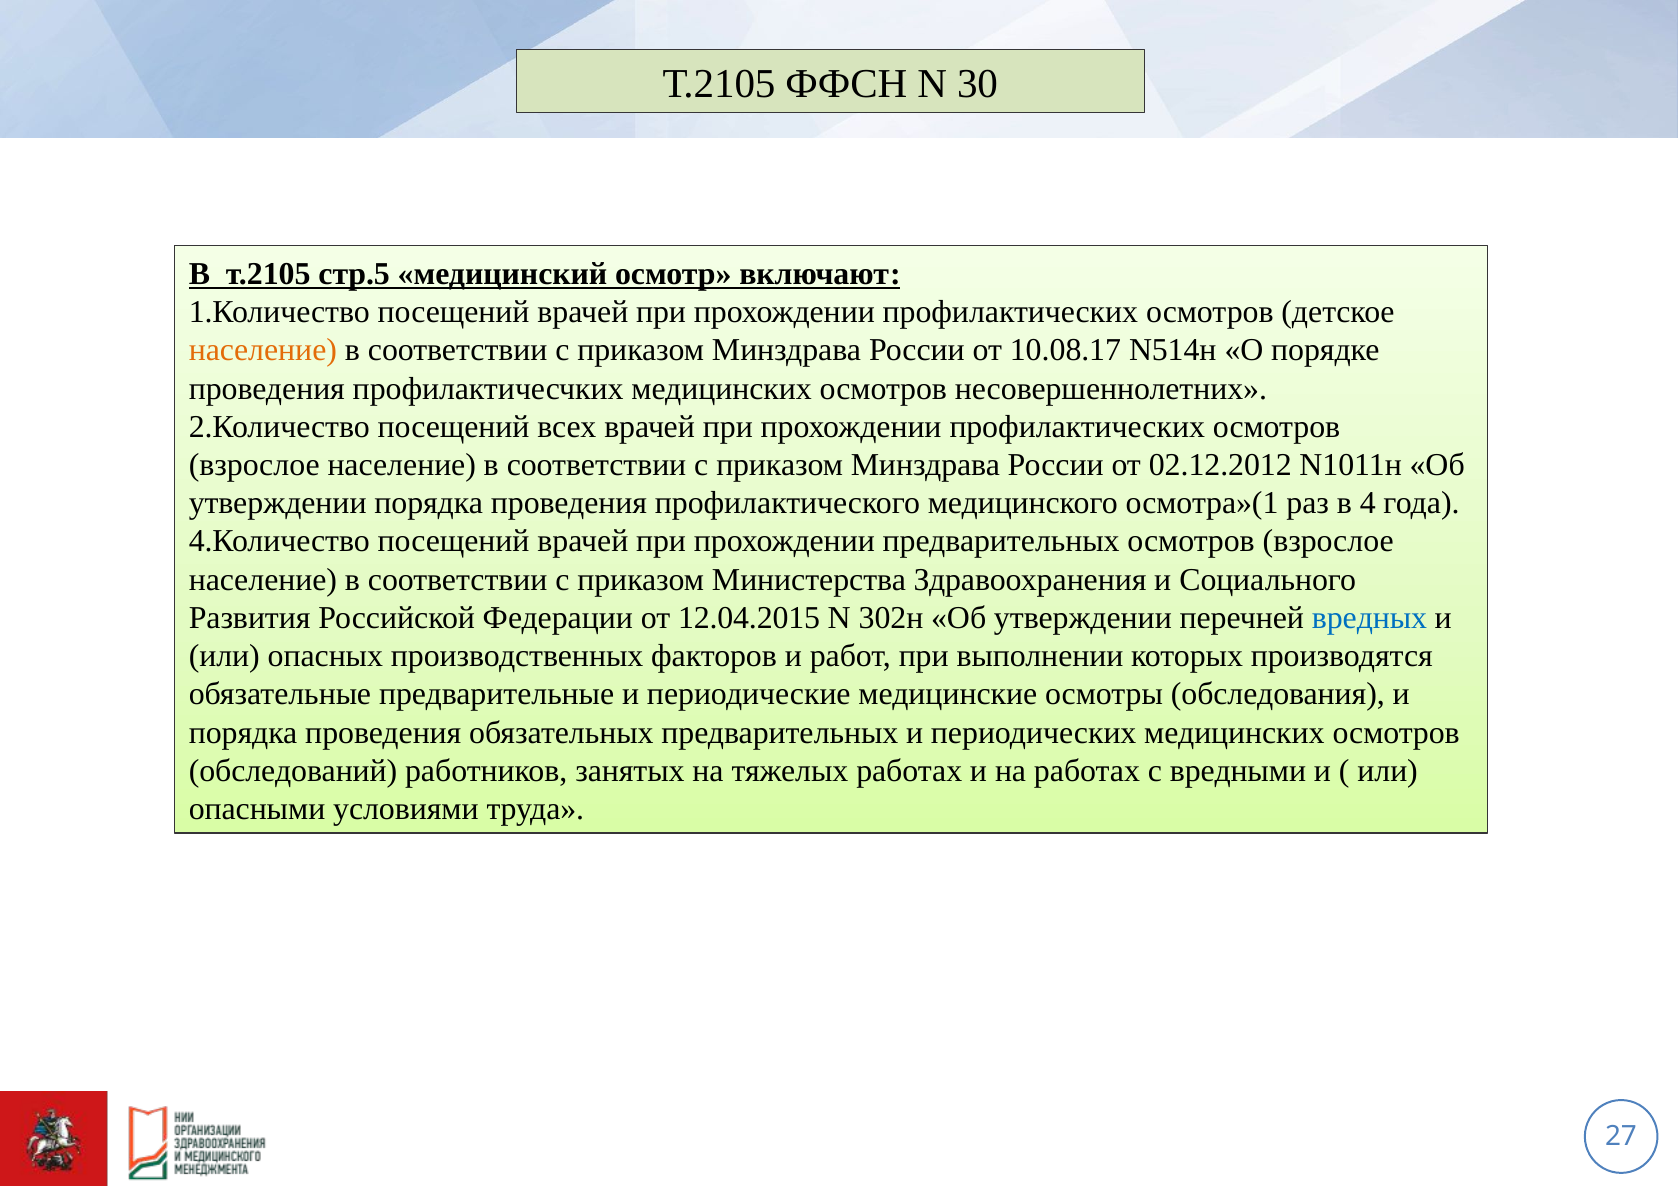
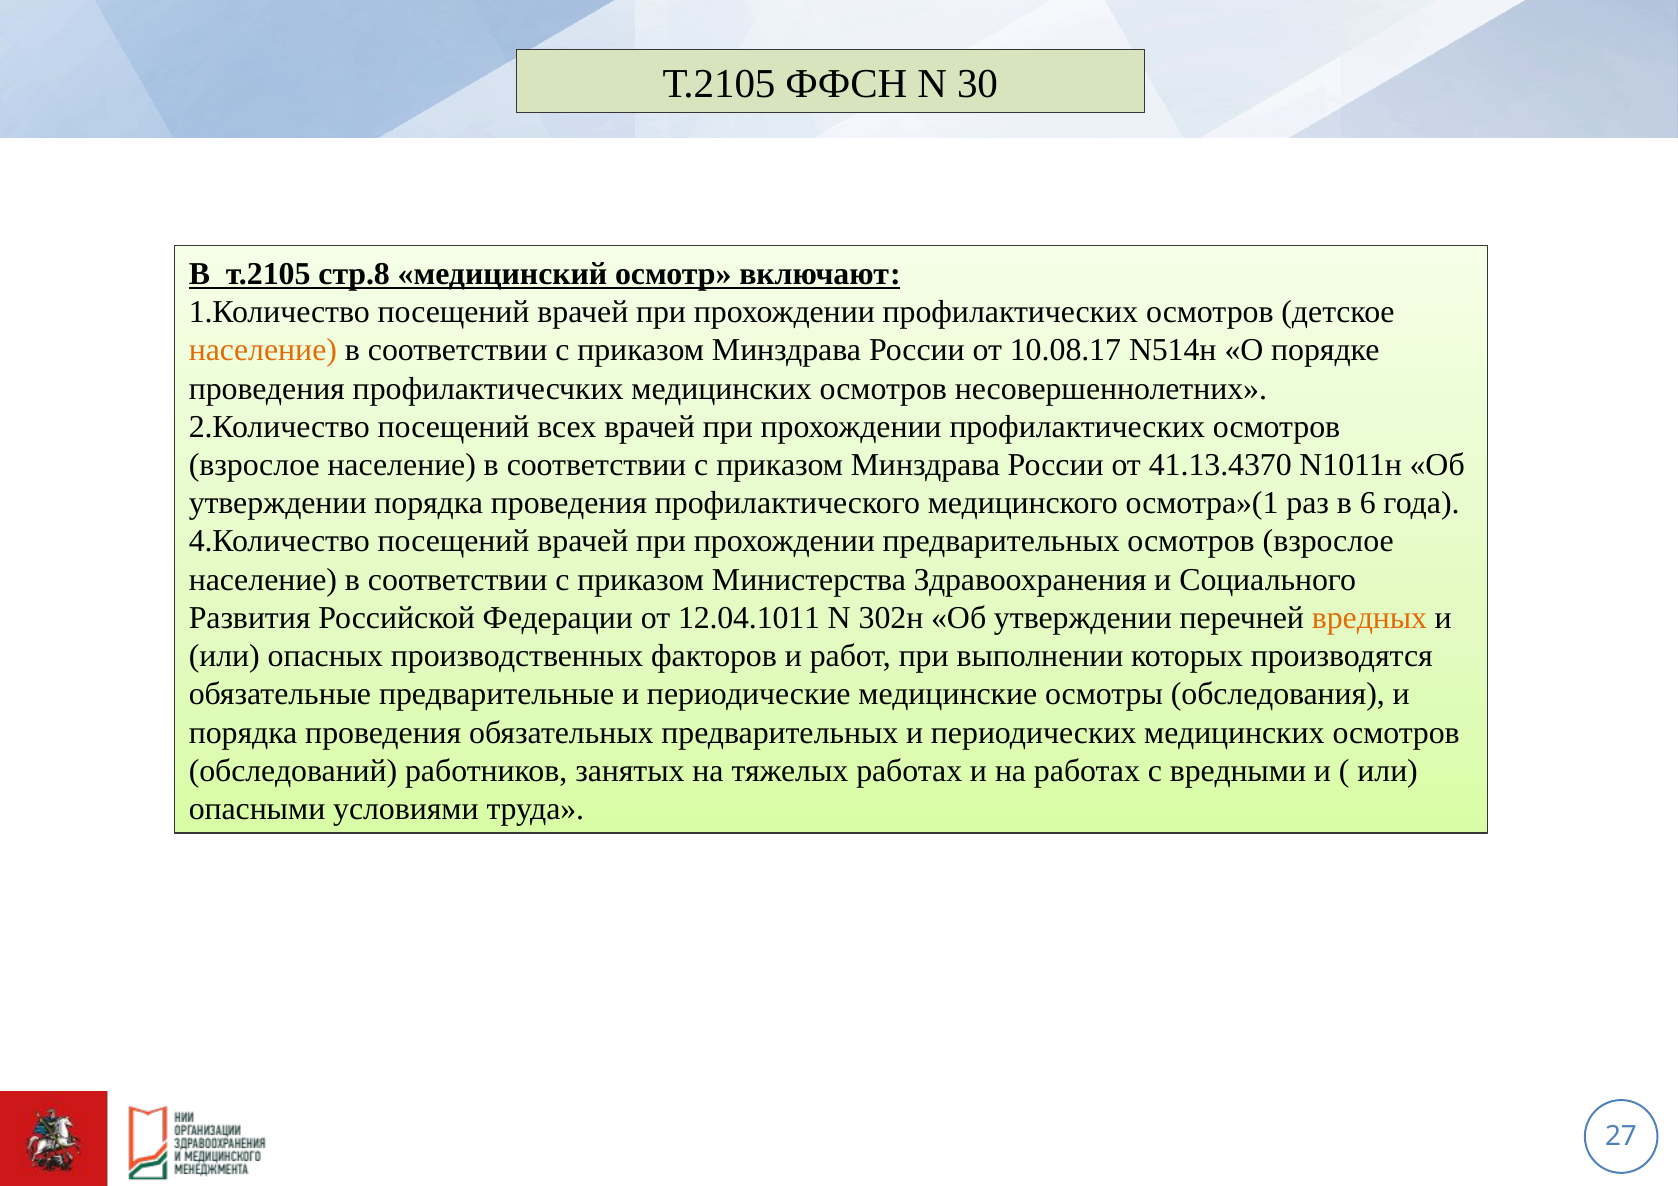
стр.5: стр.5 -> стр.8 (354, 274)
02.12.2012: 02.12.2012 -> 41.13.4370 (1220, 465)
4: 4 -> 6 (1368, 503)
12.04.2015: 12.04.2015 -> 12.04.1011 (749, 618)
вредных colour: blue -> orange (1369, 618)
